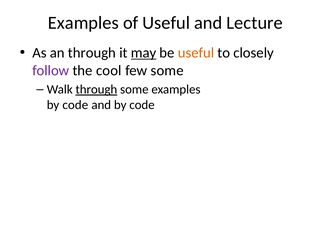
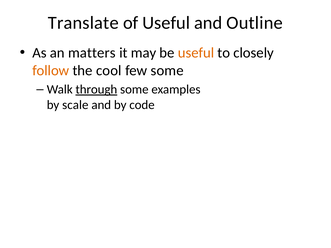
Examples: Examples -> Translate (83, 23)
Lecture: Lecture -> Outline (255, 23)
an through: through -> matters (92, 53)
may underline: present -> none (144, 53)
follow colour: purple -> orange (51, 71)
code: code -> scale (75, 105)
